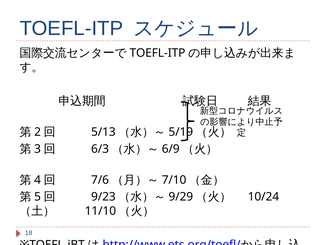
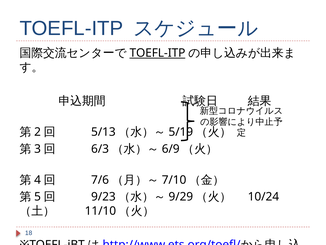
TOEFL-ITP underline: none -> present (157, 53)
